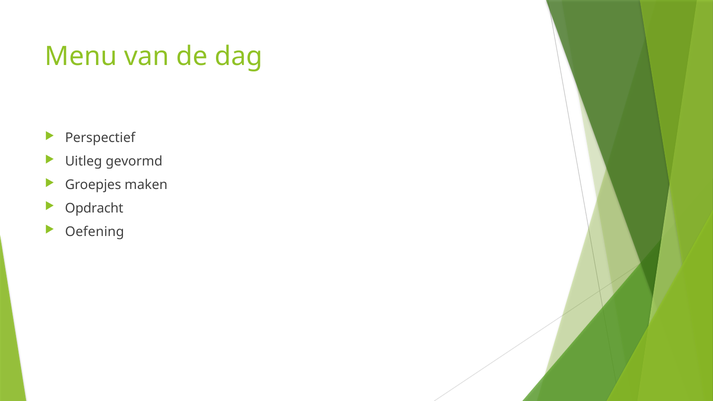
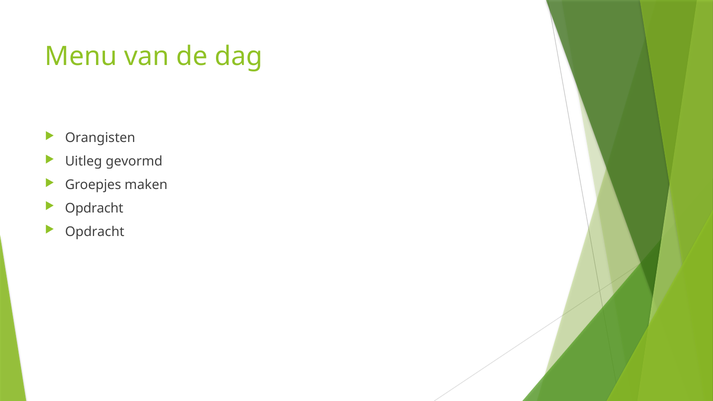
Perspectief: Perspectief -> Orangisten (100, 138)
Oefening: Oefening -> Opdracht (95, 232)
